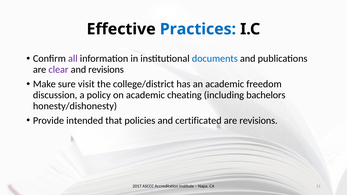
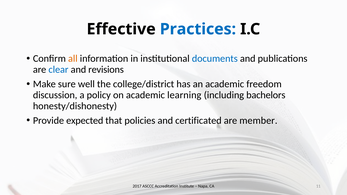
all colour: purple -> orange (73, 59)
clear colour: purple -> blue (58, 70)
visit: visit -> well (86, 84)
cheating: cheating -> learning (184, 95)
intended: intended -> expected (85, 121)
are revisions: revisions -> member (258, 121)
